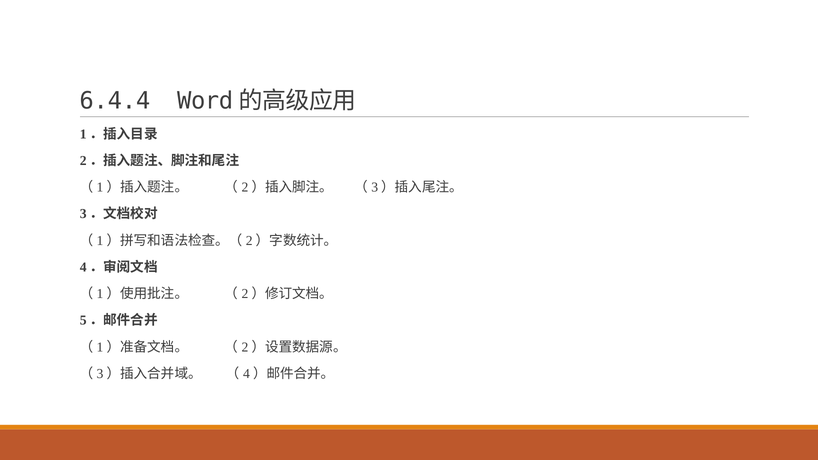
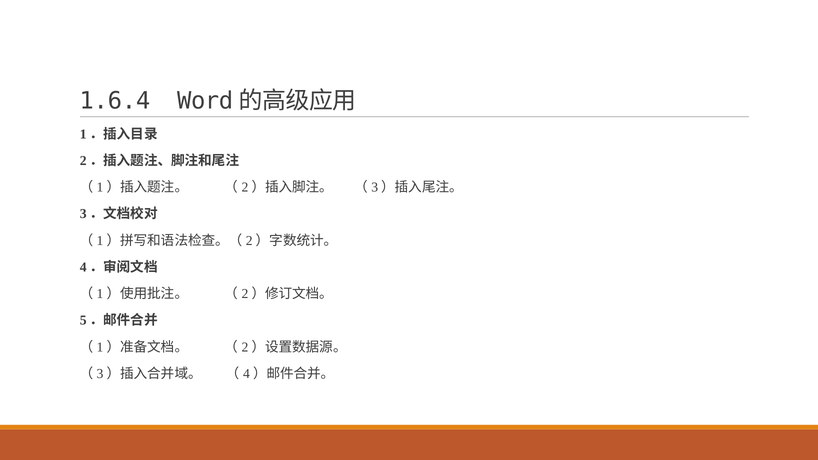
6.4.4: 6.4.4 -> 1.6.4 (115, 101)
